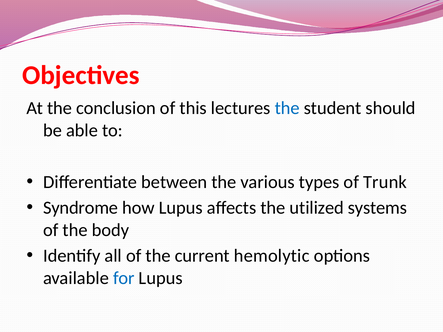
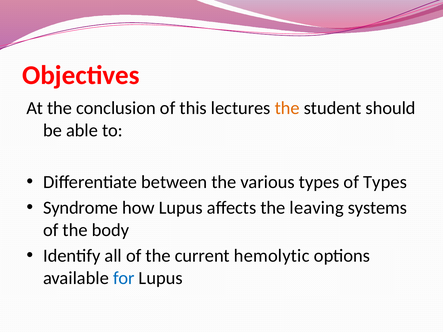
the colour: blue -> orange (287, 108)
of Trunk: Trunk -> Types (385, 182)
utilized: utilized -> leaving (317, 208)
